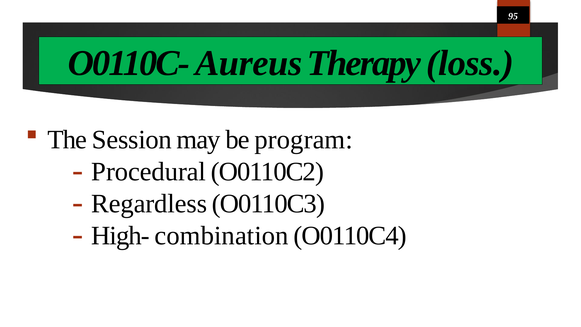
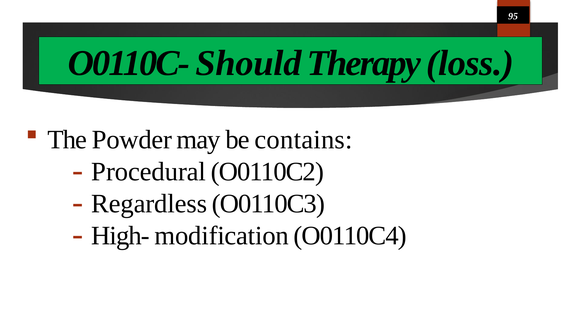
Aureus: Aureus -> Should (248, 63)
Session: Session -> Powder (132, 140)
program: program -> contains (304, 140)
combination: combination -> modification (222, 236)
